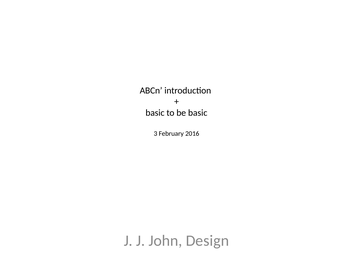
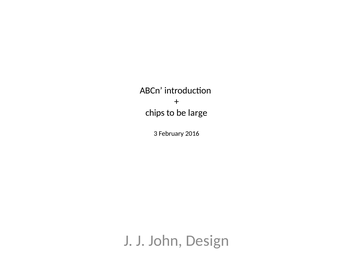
basic: basic -> chips (155, 113)
be basic: basic -> large (198, 113)
